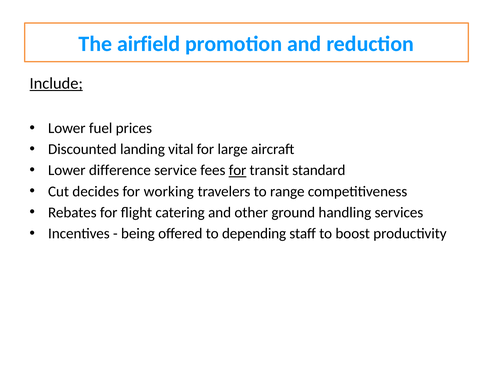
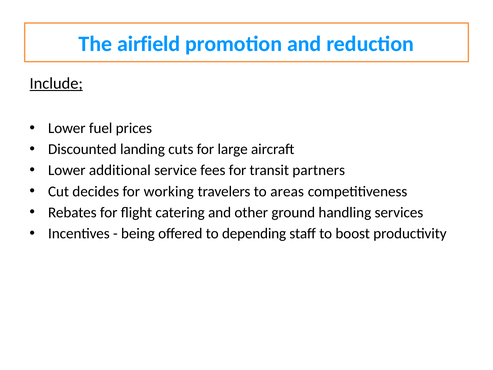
vital: vital -> cuts (181, 149)
difference: difference -> additional (120, 170)
for underline: present -> none (238, 170)
standard: standard -> partners (319, 170)
range: range -> areas (287, 191)
